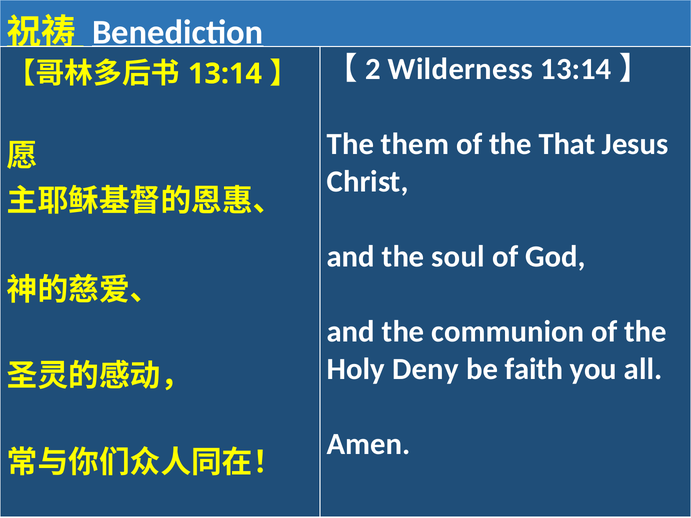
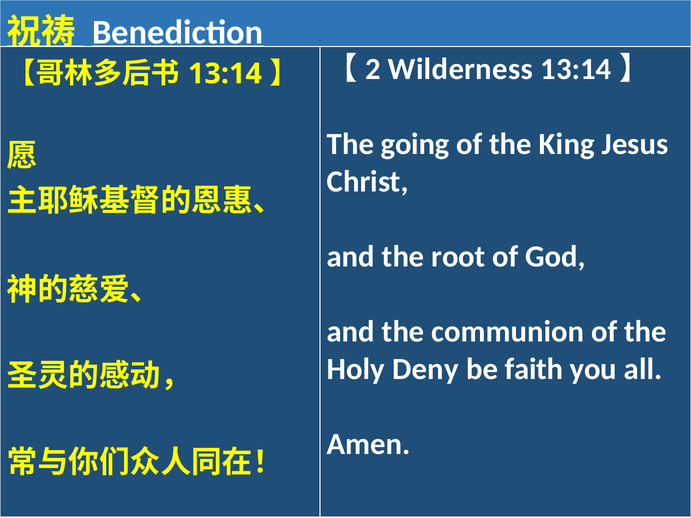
them: them -> going (415, 144)
That: That -> King (567, 144)
soul: soul -> root (458, 257)
